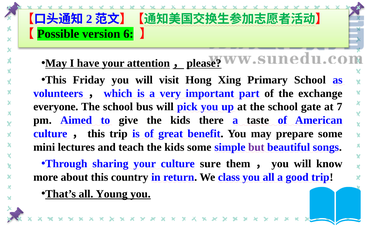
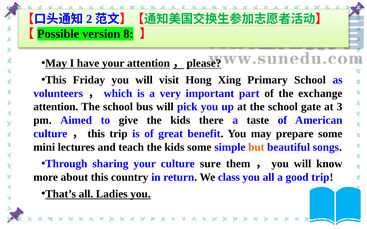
6: 6 -> 8 (128, 34)
everyone: everyone -> attention (56, 107)
7: 7 -> 3 (340, 107)
but colour: purple -> orange (256, 147)
Young: Young -> Ladies (112, 194)
